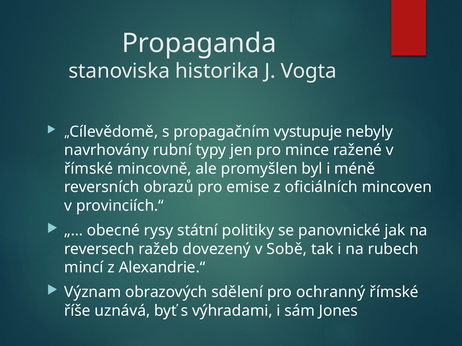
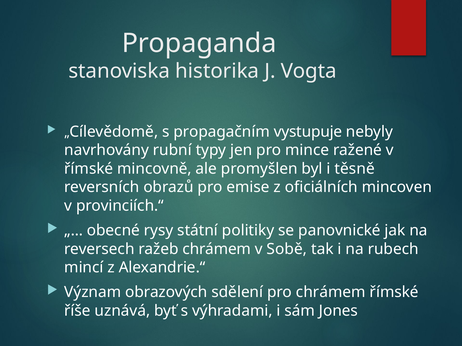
méně: méně -> těsně (355, 169)
ražeb dovezený: dovezený -> chrámem (217, 249)
pro ochranný: ochranný -> chrámem (331, 293)
